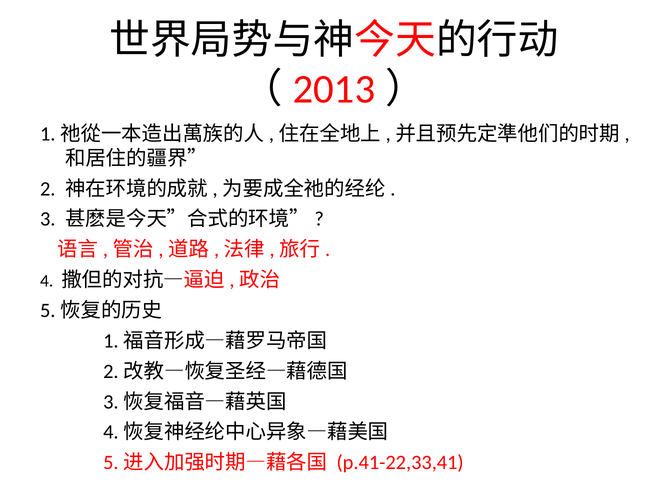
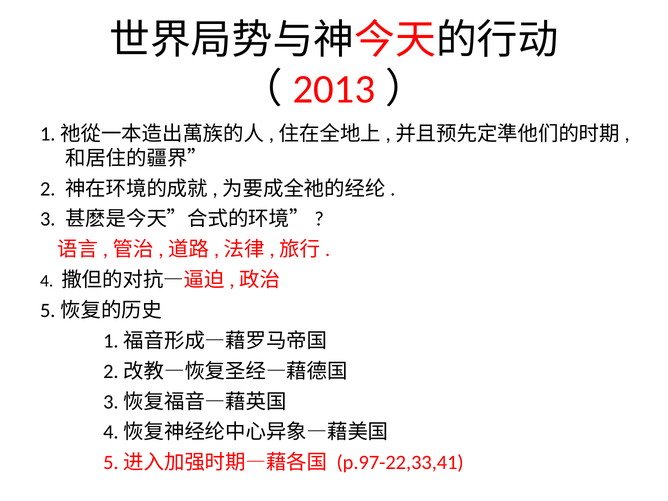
p.41-22,33,41: p.41-22,33,41 -> p.97-22,33,41 (400, 463)
